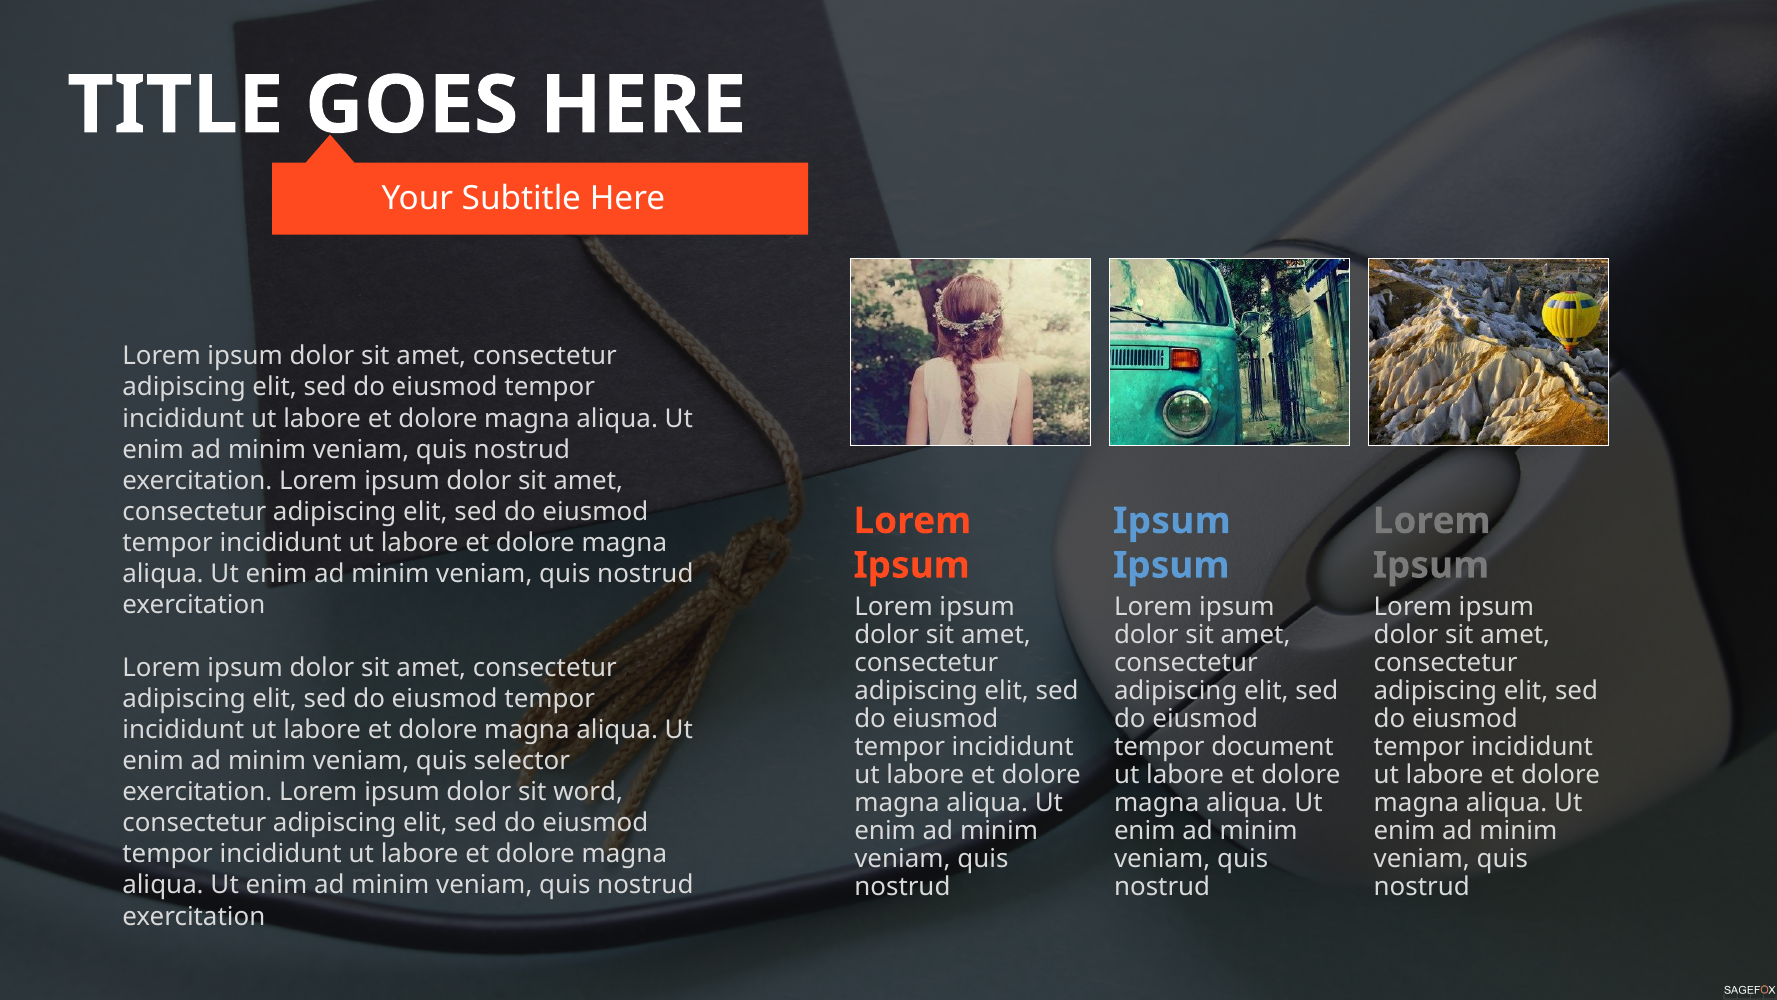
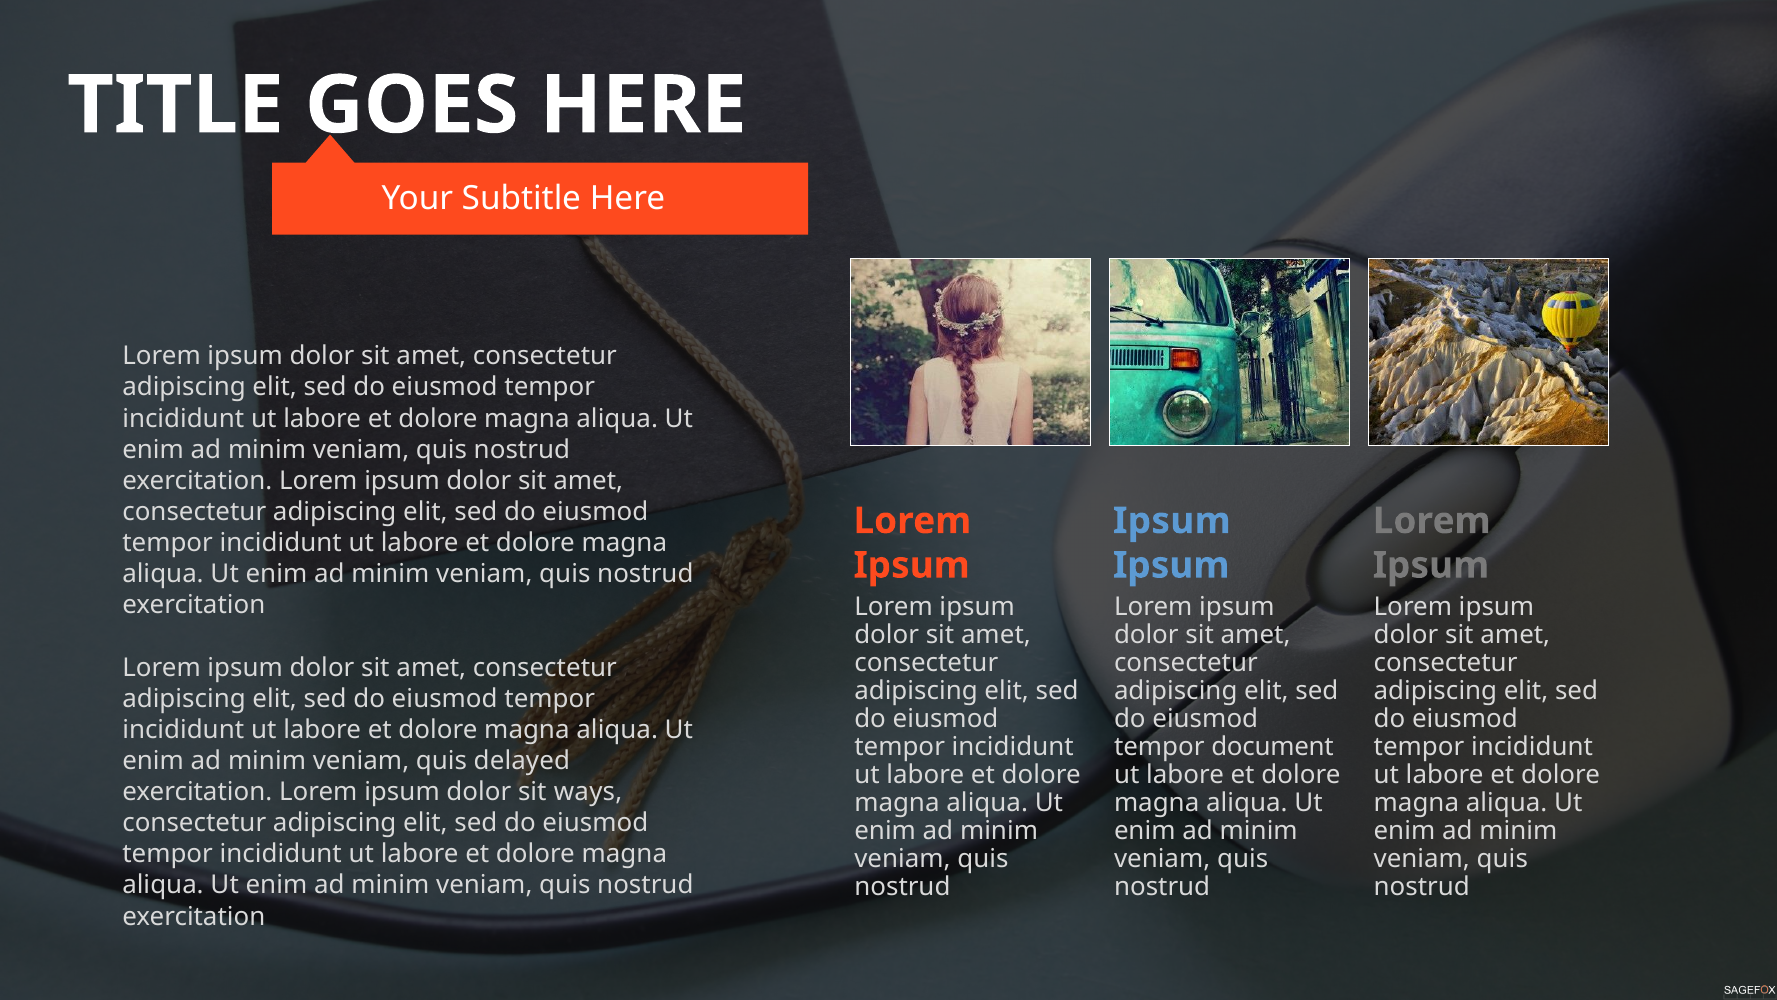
selector: selector -> delayed (522, 761)
word: word -> ways (588, 792)
